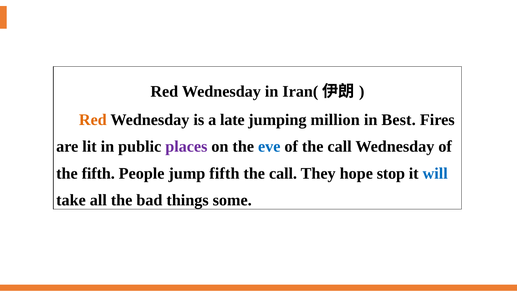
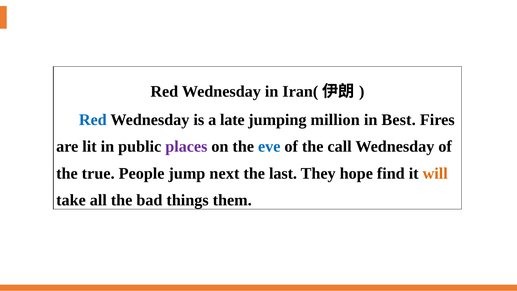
Red colour: orange -> blue (93, 120)
the fifth: fifth -> true (98, 173)
jump fifth: fifth -> next (224, 173)
call: call -> last (283, 173)
stop: stop -> find (391, 173)
will colour: blue -> orange (435, 173)
some: some -> them (232, 200)
